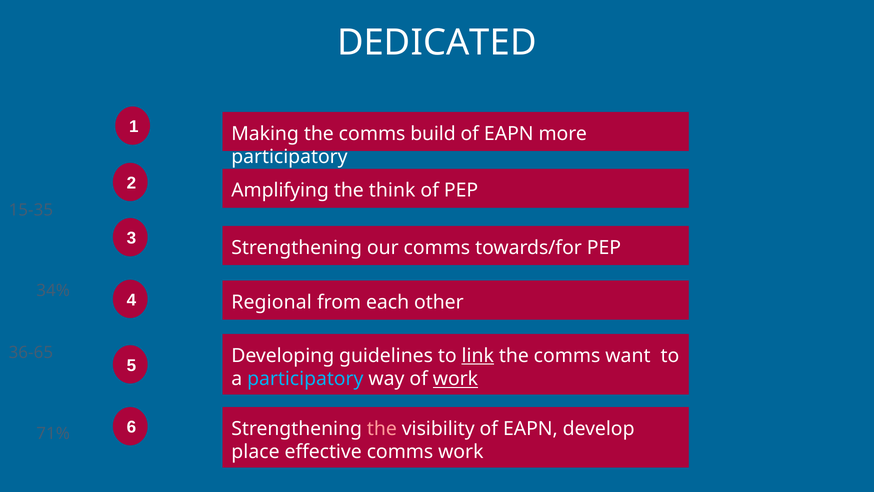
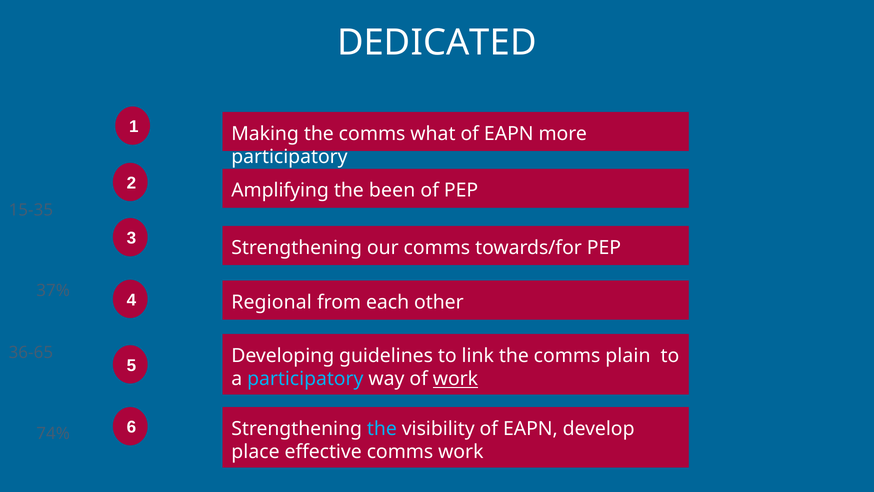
build: build -> what (433, 134)
think: think -> been (392, 190)
34%: 34% -> 37% (53, 291)
link underline: present -> none (478, 355)
want: want -> plain (628, 355)
the colour: pink -> light blue (382, 428)
71%: 71% -> 74% (53, 433)
